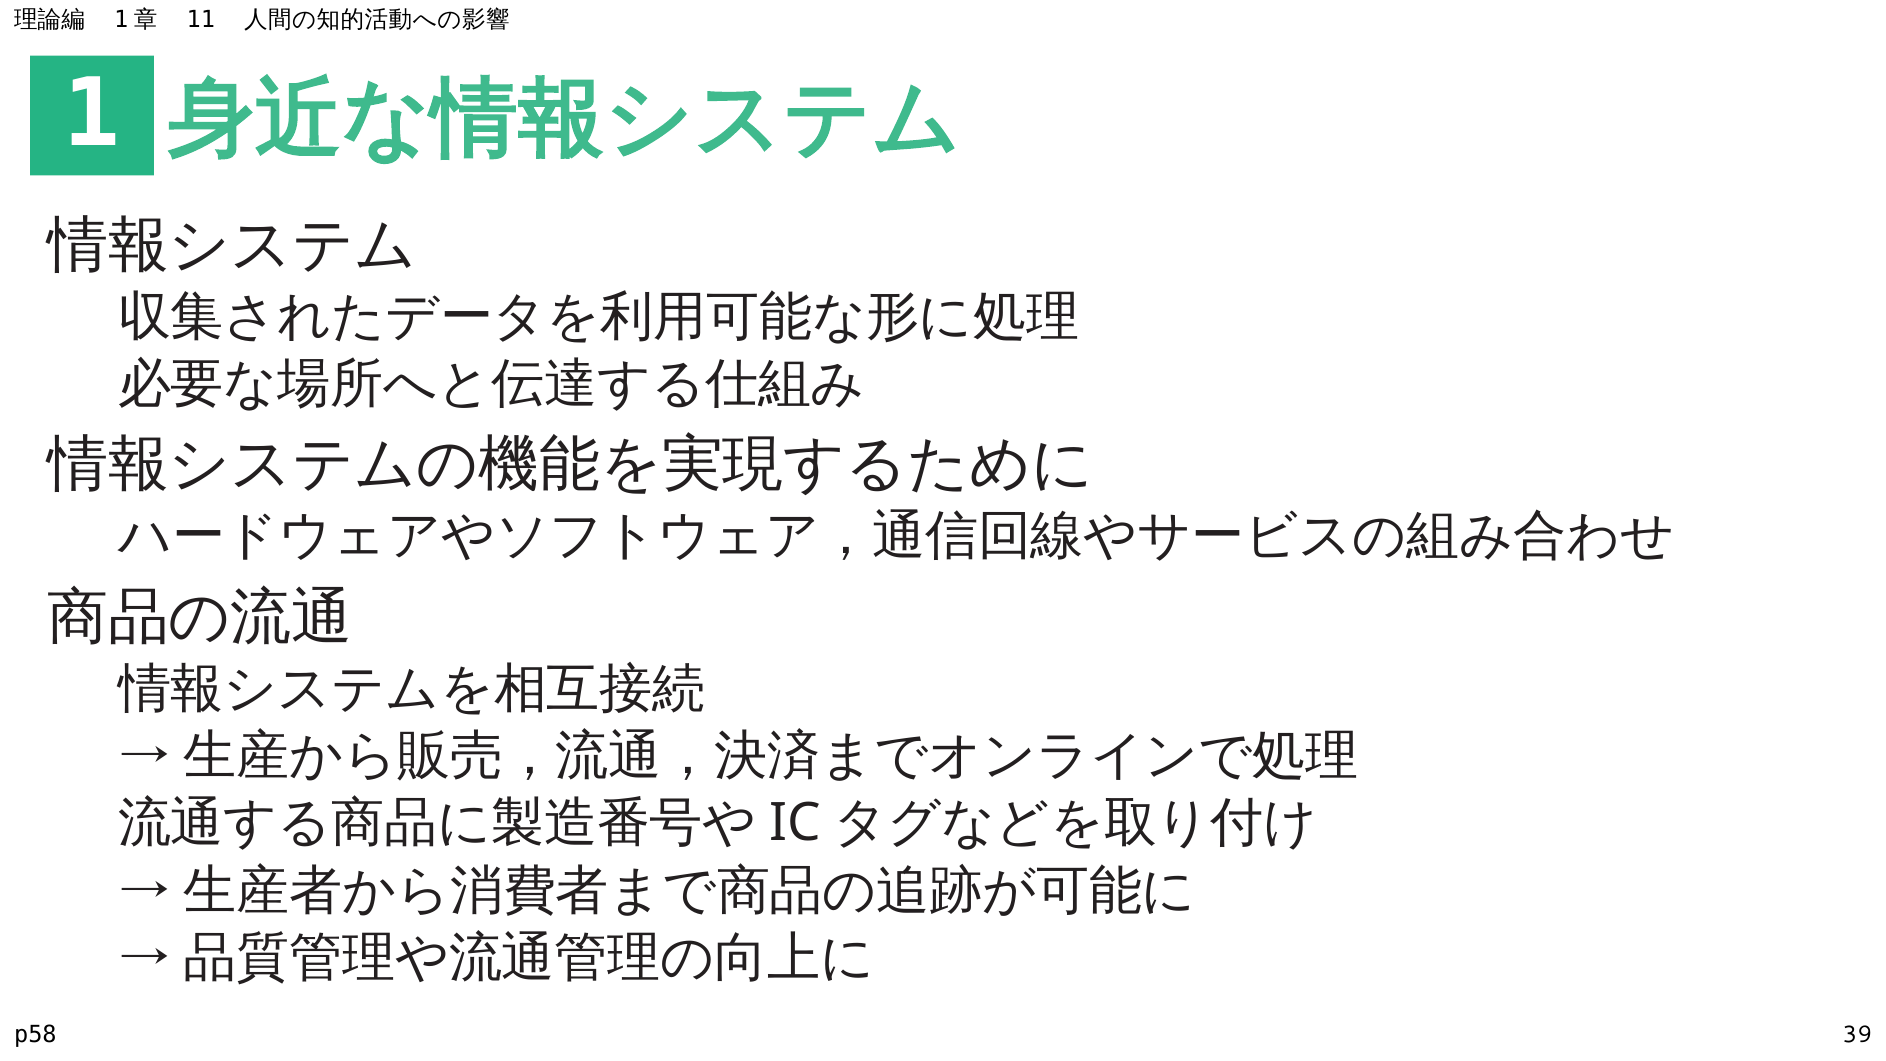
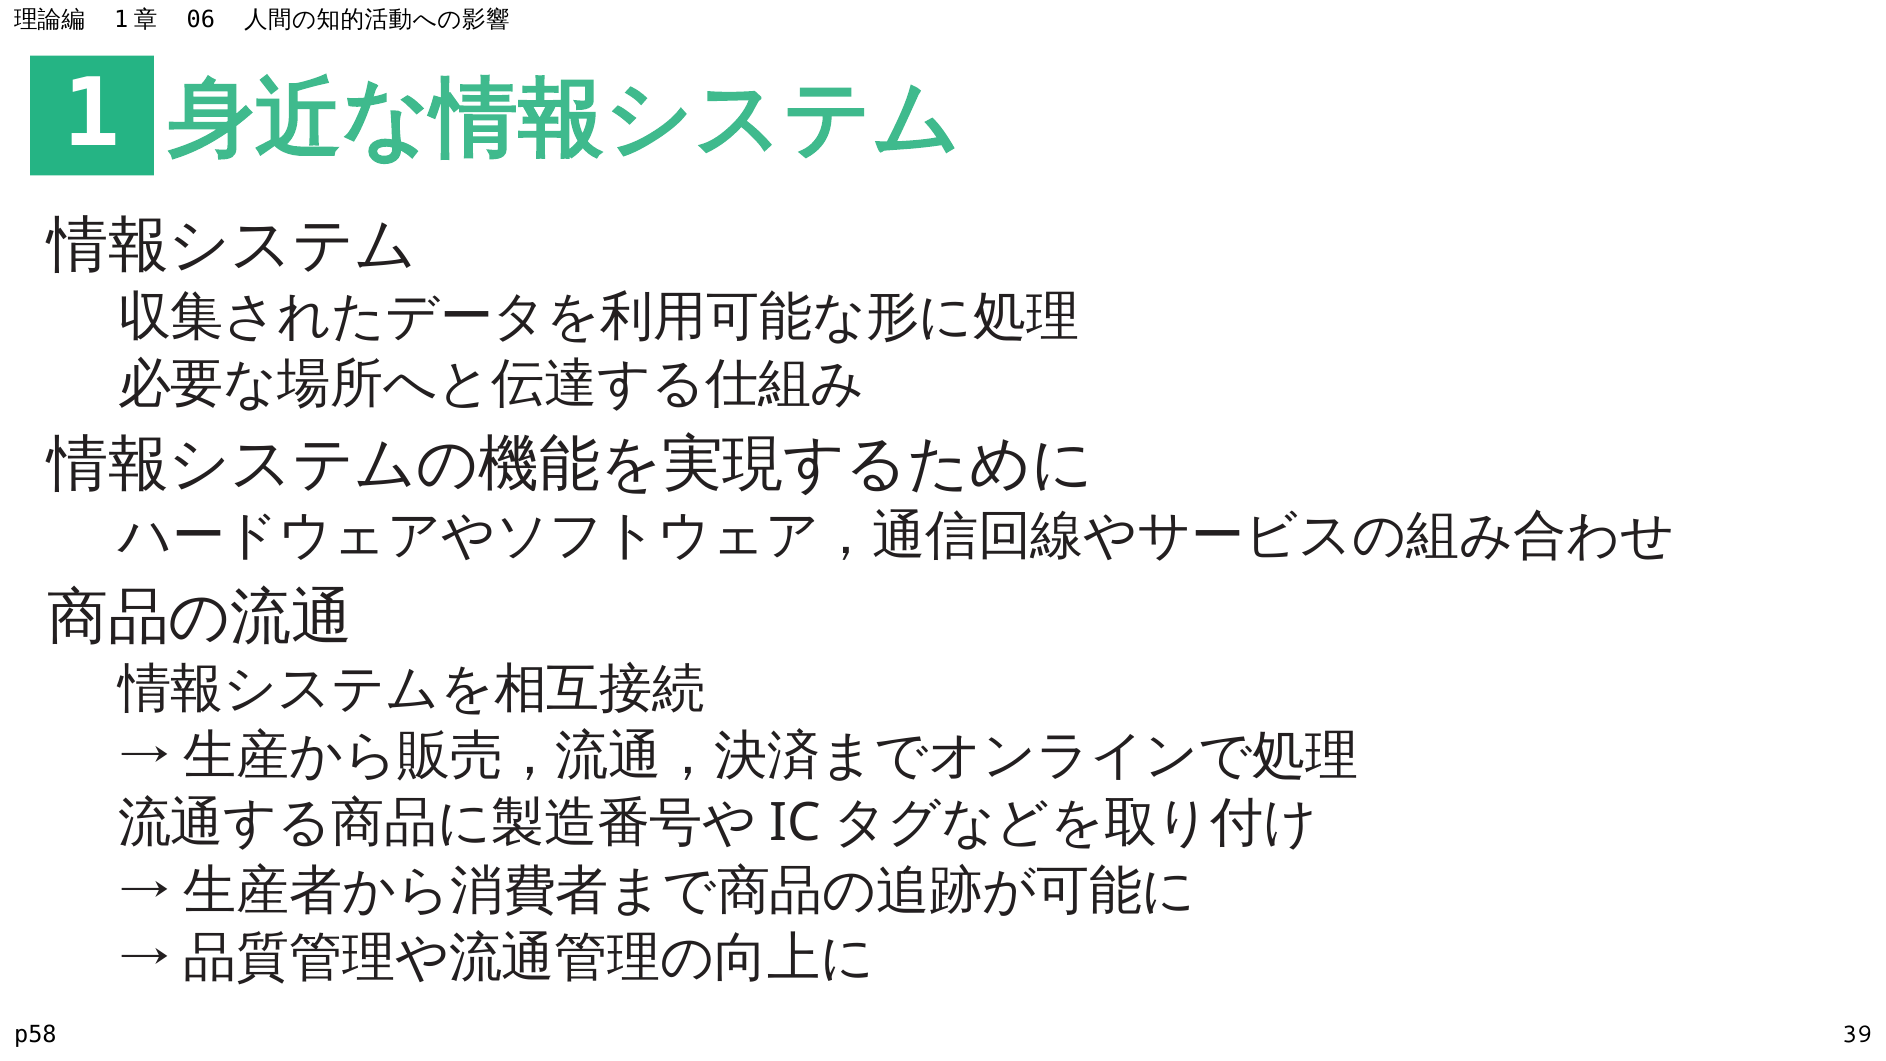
11: 11 -> 06 (201, 20)
